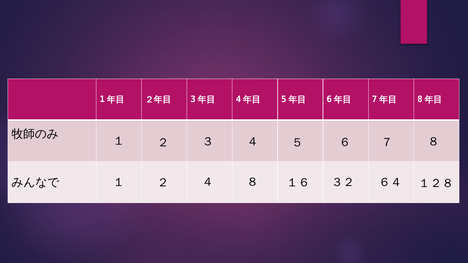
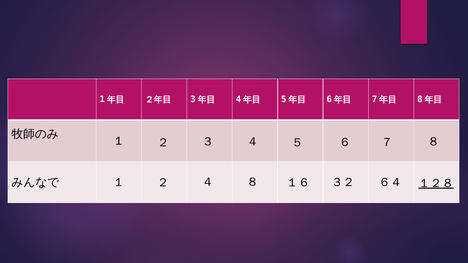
１２８ underline: none -> present (436, 183)
